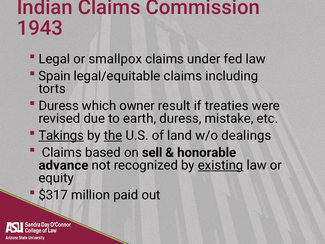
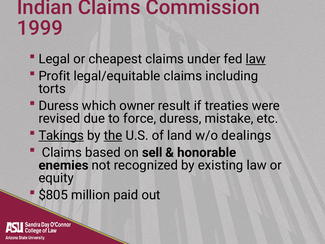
1943: 1943 -> 1999 (40, 28)
smallpox: smallpox -> cheapest (115, 59)
law underline: none -> present (256, 59)
Spain: Spain -> Profit (54, 76)
earth: earth -> force (140, 118)
advance: advance -> enemies (63, 165)
existing underline: present -> none (221, 165)
$317: $317 -> $805 (53, 195)
